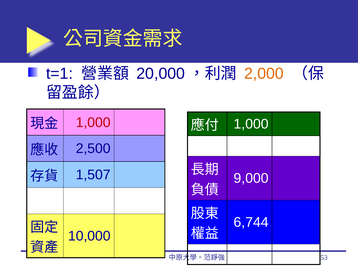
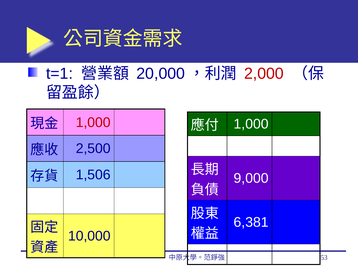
2,000 colour: orange -> red (264, 73)
1,507: 1,507 -> 1,506 (93, 174)
6,744: 6,744 -> 6,381 (251, 222)
